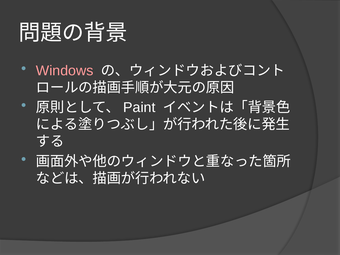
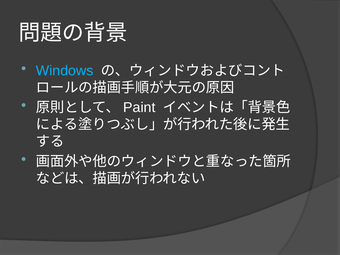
Windows colour: pink -> light blue (65, 71)
